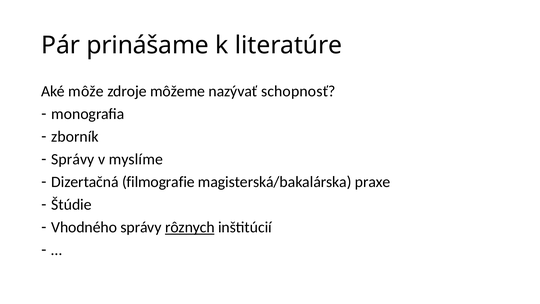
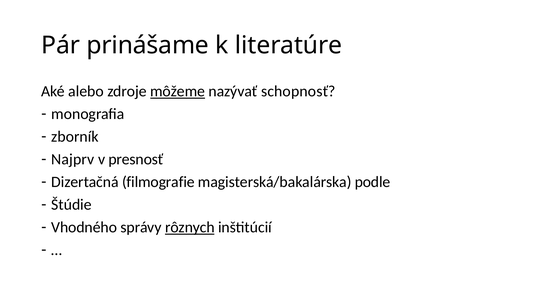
môže: môže -> alebo (86, 91)
môžeme underline: none -> present (178, 91)
Správy: Správy -> Najprv (73, 159)
myslíme: myslíme -> presnosť (136, 159)
praxe: praxe -> podle (373, 182)
